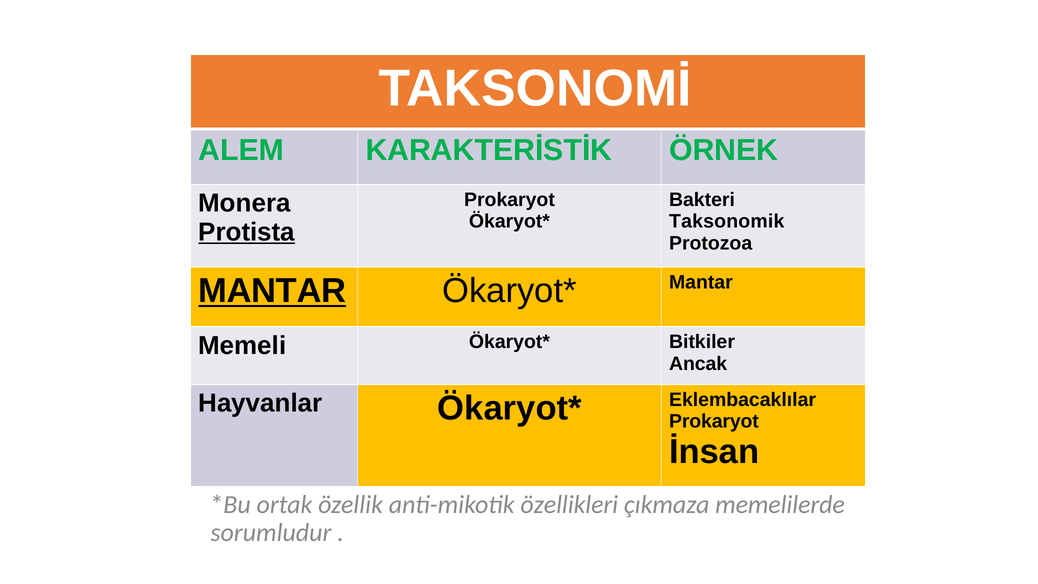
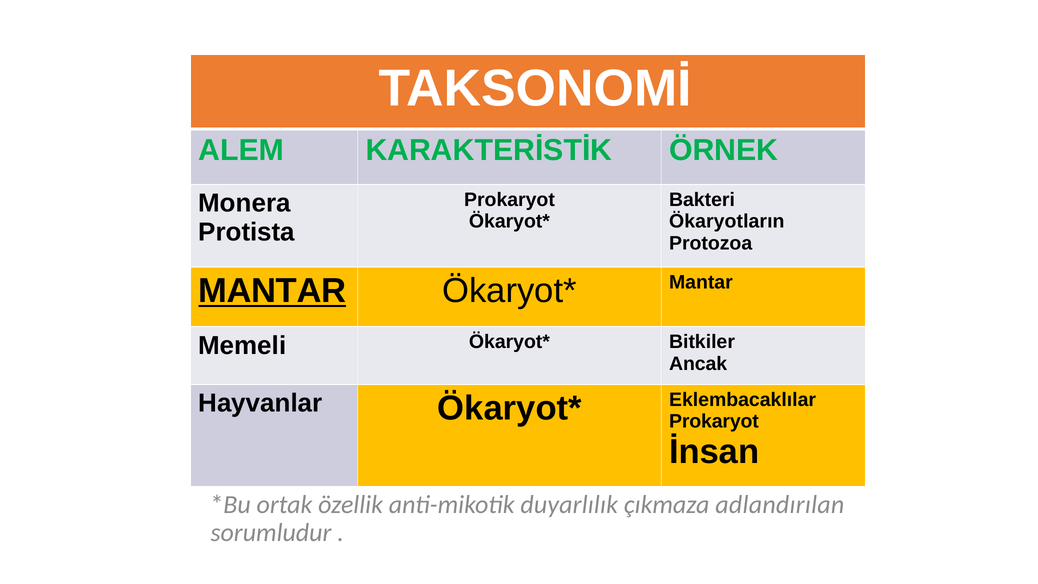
Taksonomik: Taksonomik -> Ökaryotların (727, 221)
Protista underline: present -> none (247, 232)
özellikleri: özellikleri -> duyarlılık (569, 504)
memelilerde: memelilerde -> adlandırılan (780, 504)
